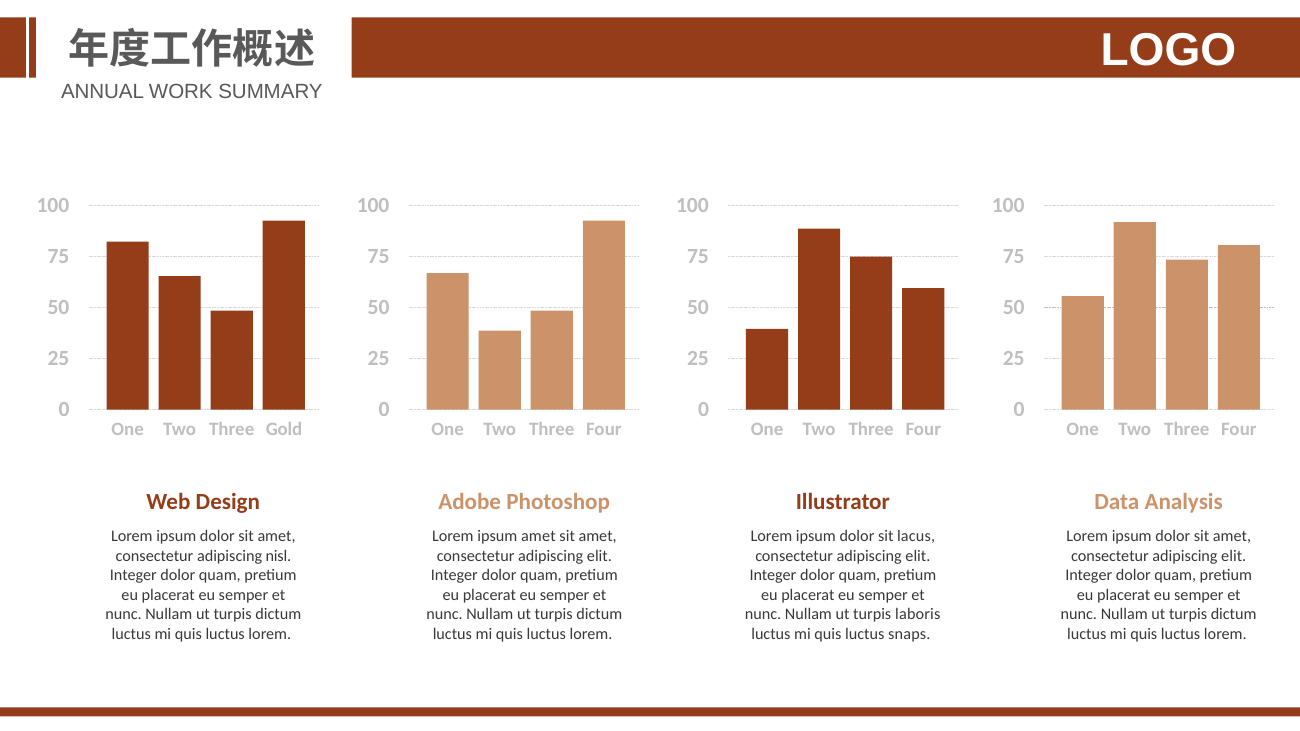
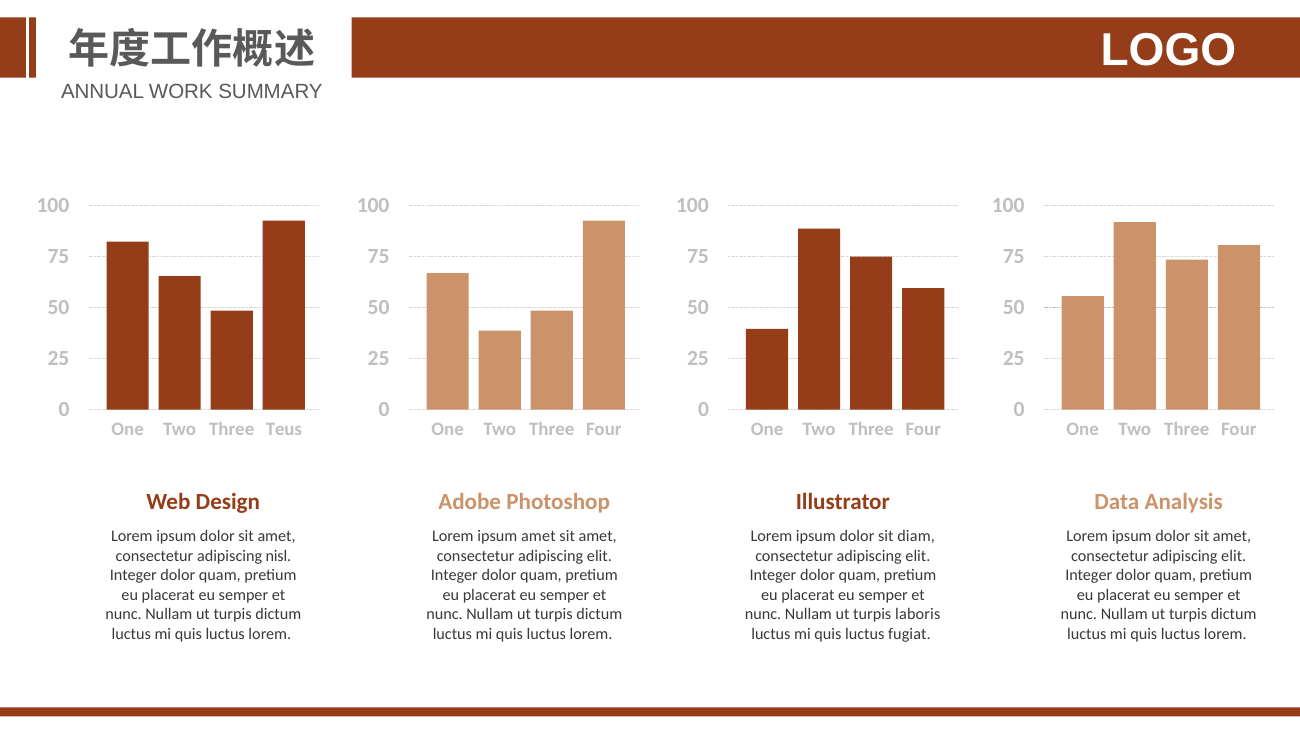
Gold: Gold -> Teus (284, 430)
lacus: lacus -> diam (916, 537)
snaps: snaps -> fugiat (909, 634)
